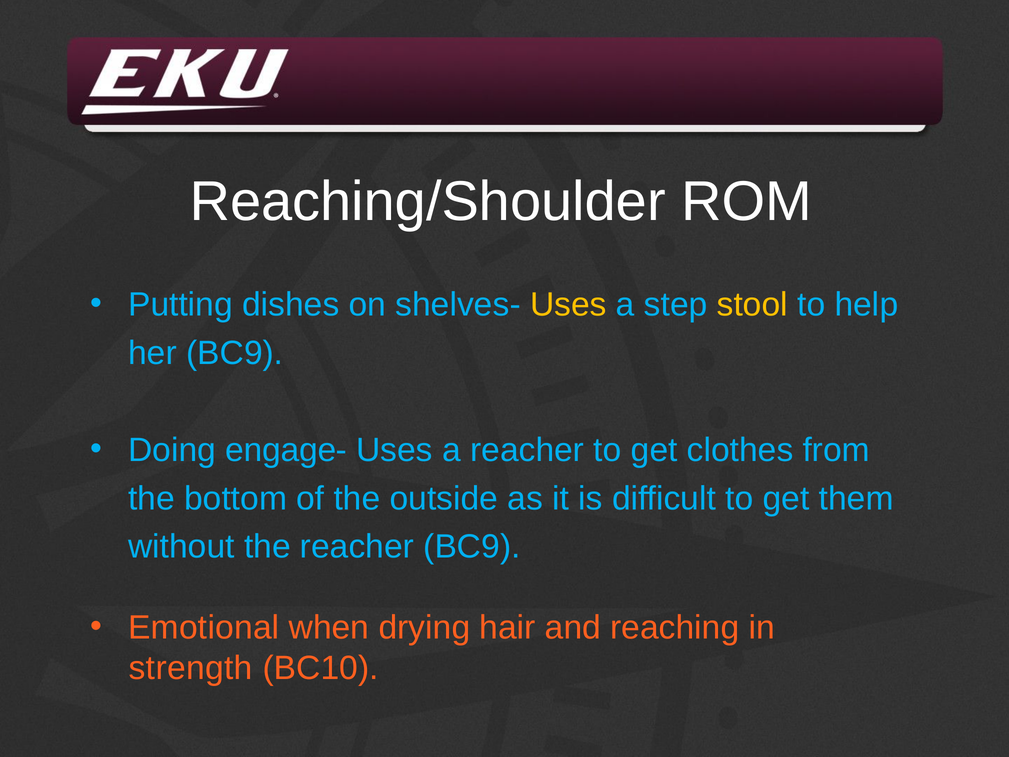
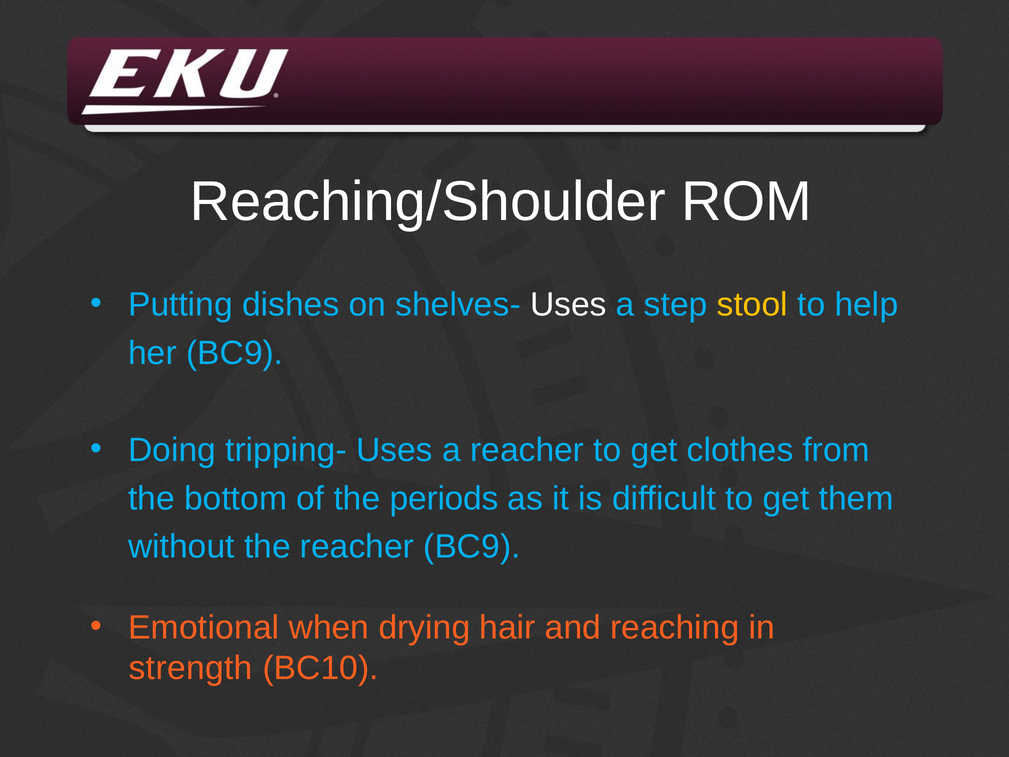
Uses colour: yellow -> white (568, 305)
engage-: engage- -> tripping- (286, 450)
outside: outside -> periods (444, 498)
